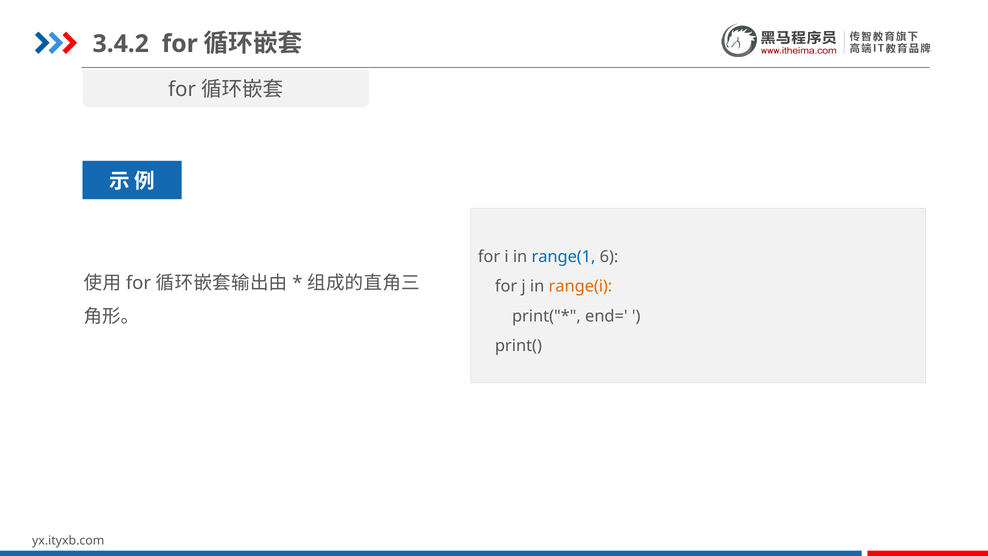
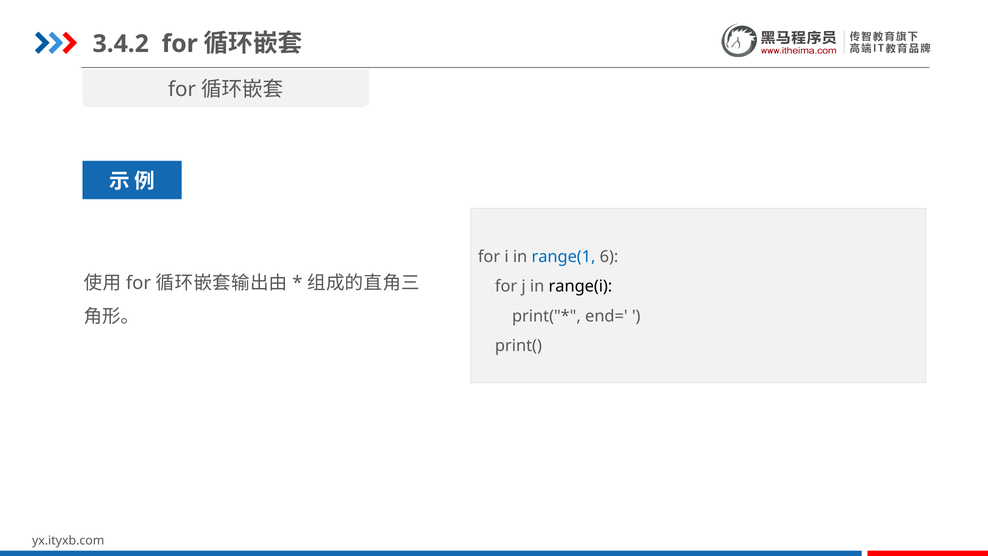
range(i colour: orange -> black (580, 286)
